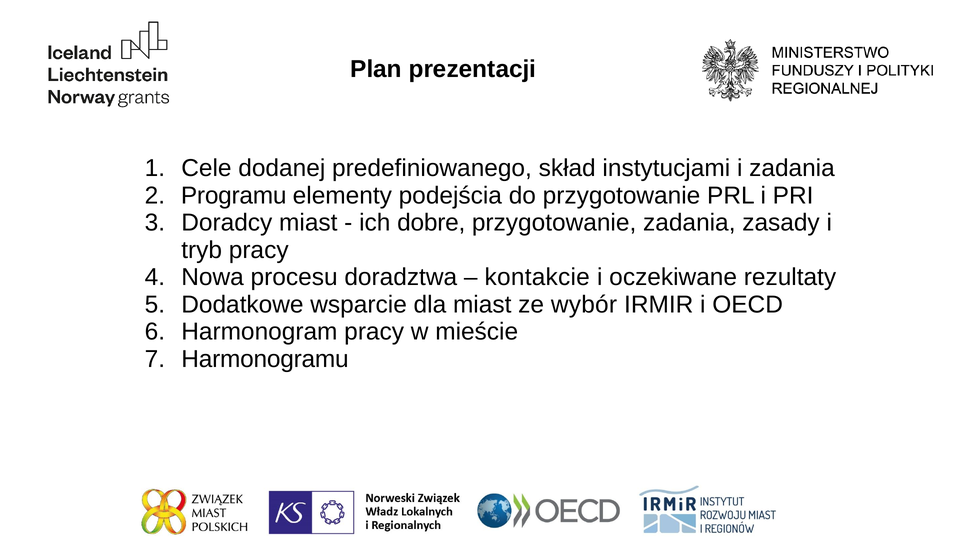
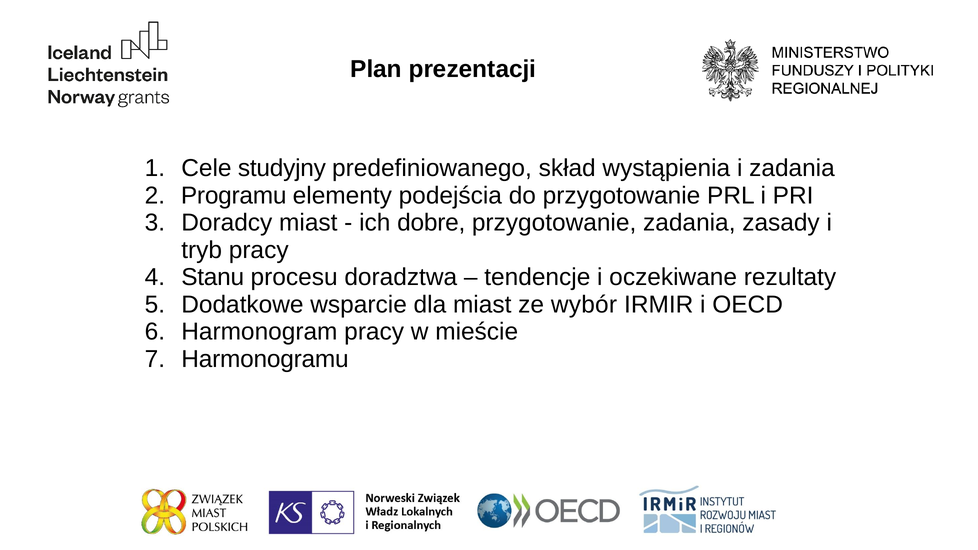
dodanej: dodanej -> studyjny (282, 168)
instytucjami: instytucjami -> wystąpienia (666, 168)
Nowa: Nowa -> Stanu (213, 277)
kontakcie: kontakcie -> tendencje (537, 277)
